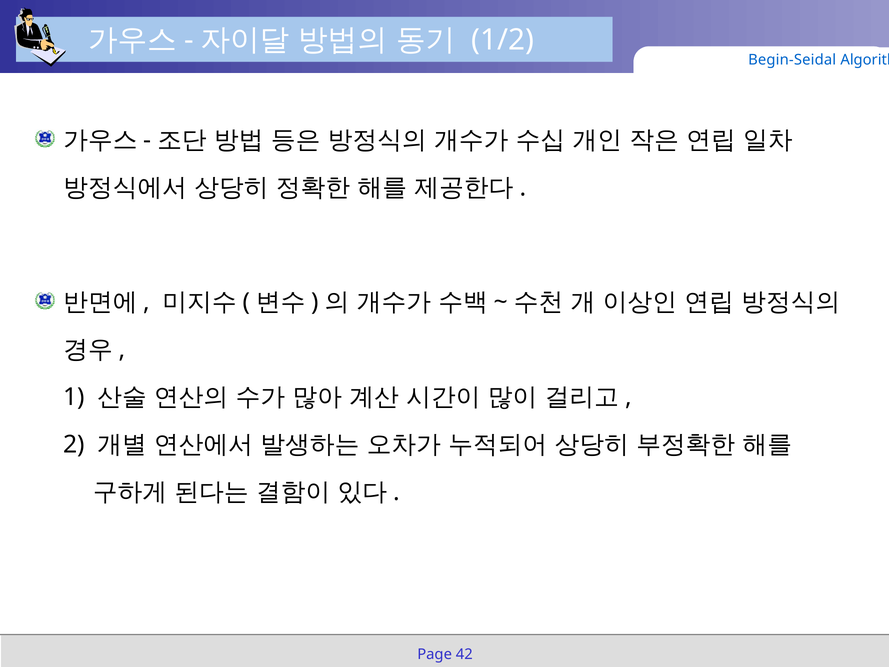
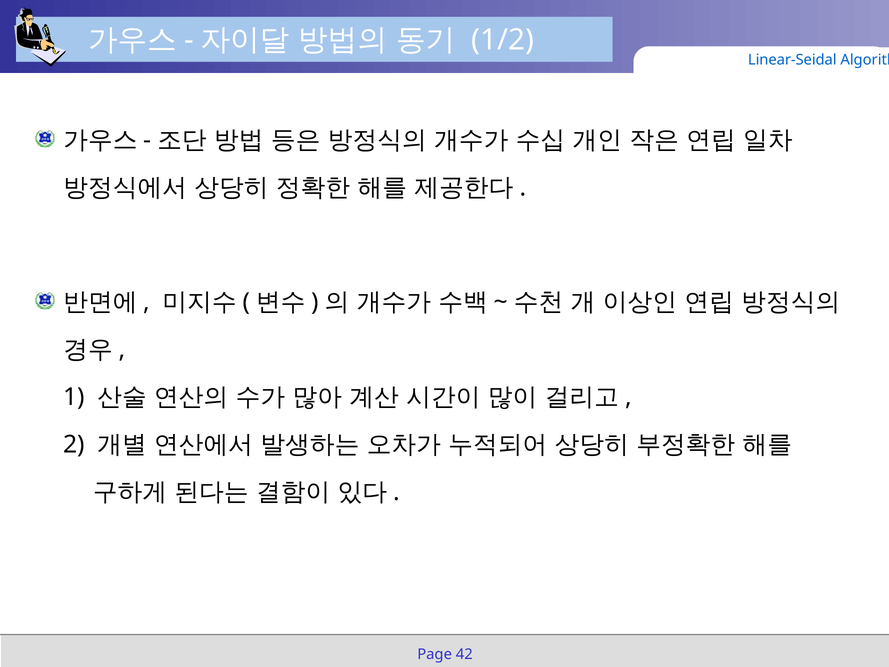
Begin-Seidal: Begin-Seidal -> Linear-Seidal (792, 60)
